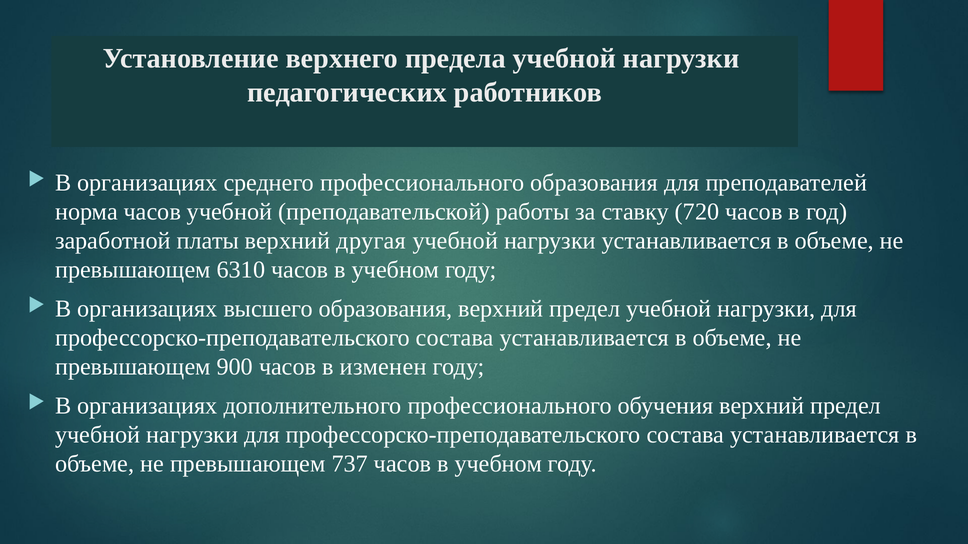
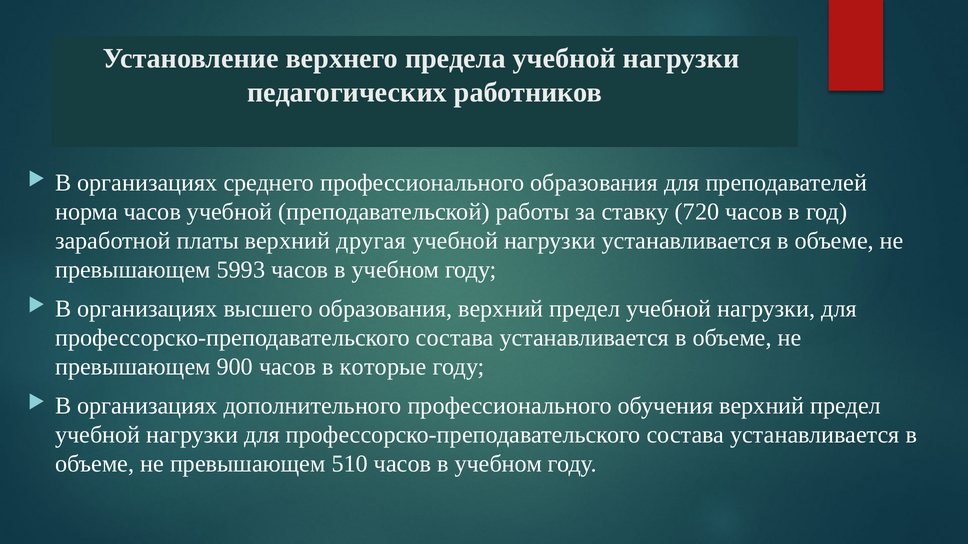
6310: 6310 -> 5993 (241, 270)
изменен: изменен -> которые (383, 367)
737: 737 -> 510 (350, 464)
